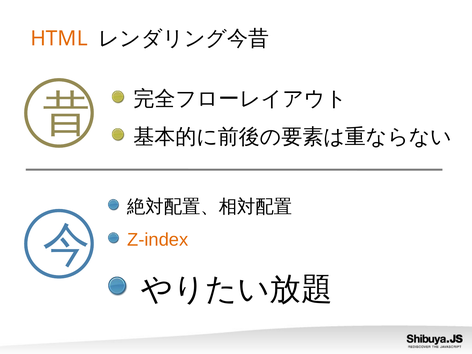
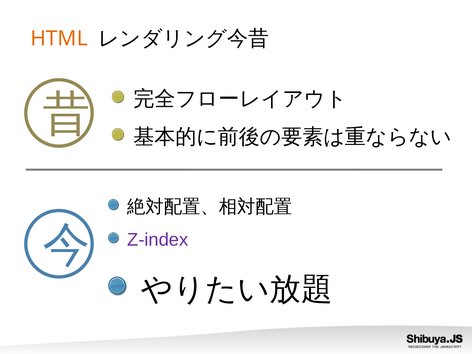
Z-index colour: orange -> purple (158, 240)
